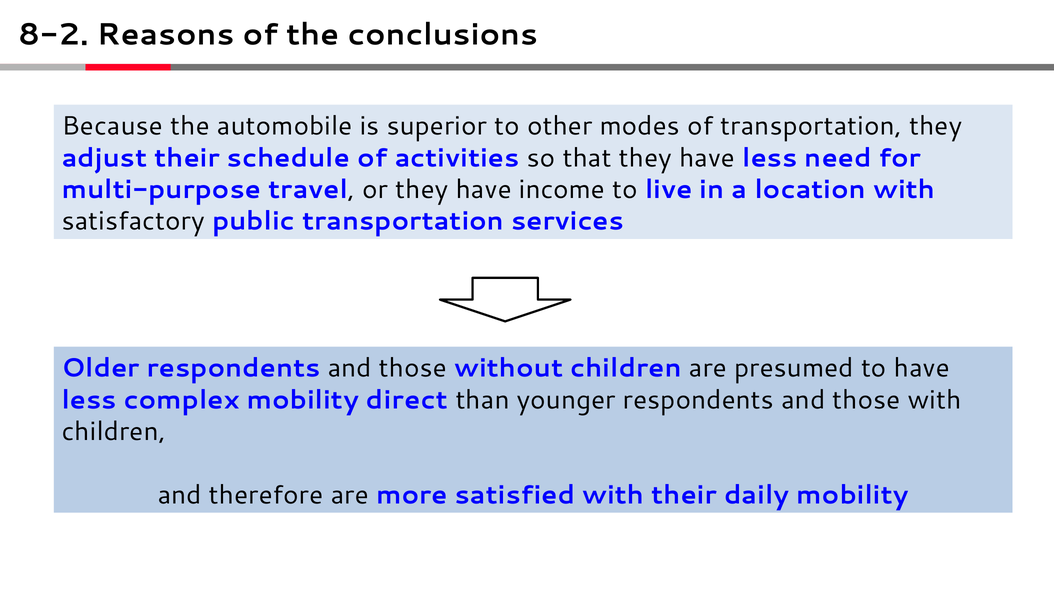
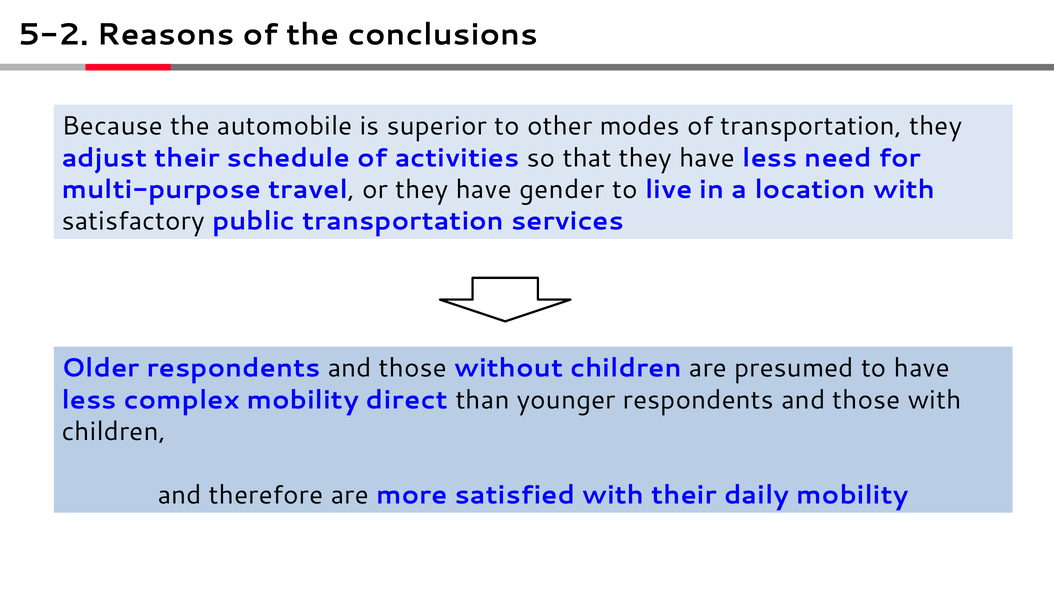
8-2: 8-2 -> 5-2 (53, 35)
income: income -> gender (562, 189)
